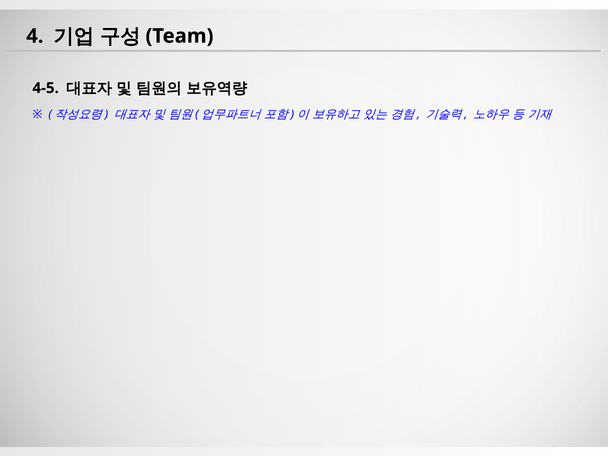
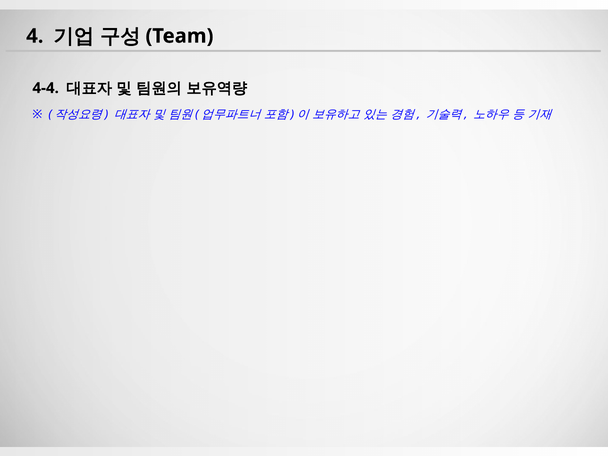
4-5: 4-5 -> 4-4 (46, 88)
